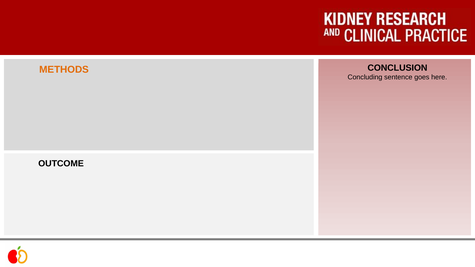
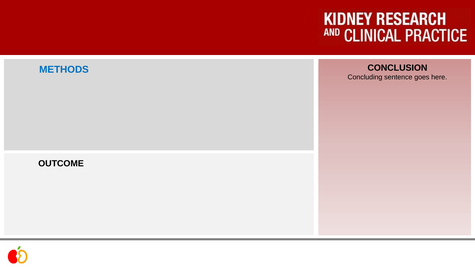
METHODS colour: orange -> blue (64, 70)
